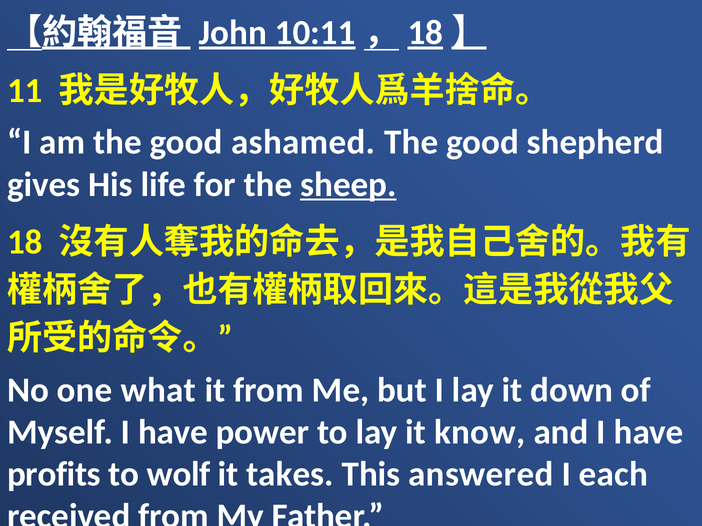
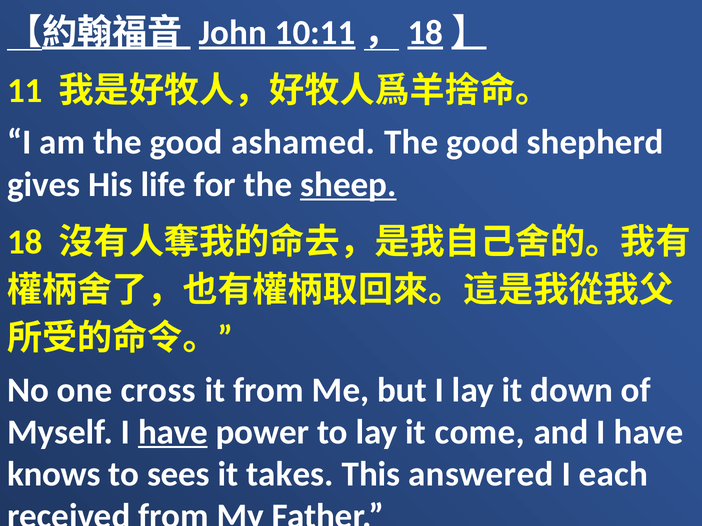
what: what -> cross (158, 390)
have underline: none -> present (173, 432)
know: know -> come (480, 432)
profits: profits -> knows (54, 475)
wolf: wolf -> sees (178, 475)
